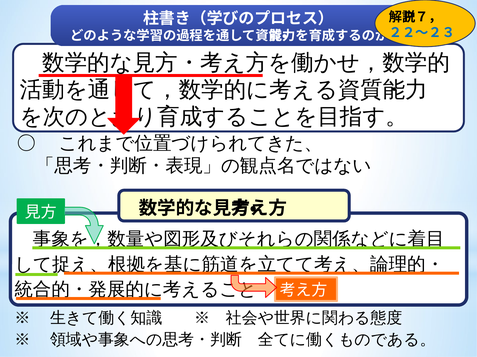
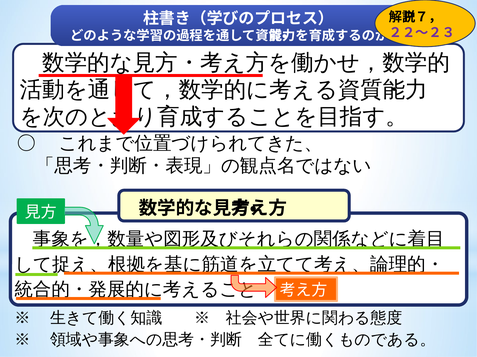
２２～２３ colour: blue -> purple (422, 33)
